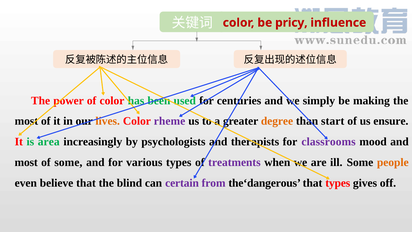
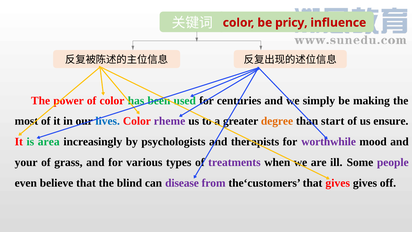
lives colour: orange -> blue (108, 121)
classrooms: classrooms -> worthwhile (329, 142)
most: most -> your (26, 162)
of some: some -> grass (68, 162)
people colour: orange -> purple (393, 162)
certain: certain -> disease (182, 183)
the‘dangerous: the‘dangerous -> the‘customers (265, 183)
that types: types -> gives (338, 183)
